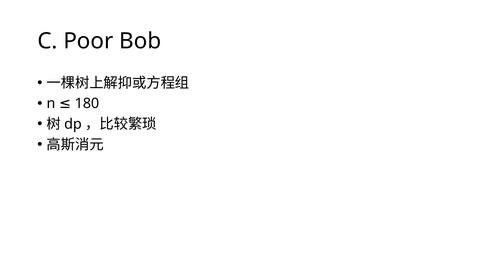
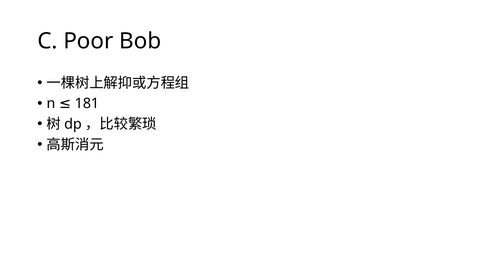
180: 180 -> 181 (87, 103)
